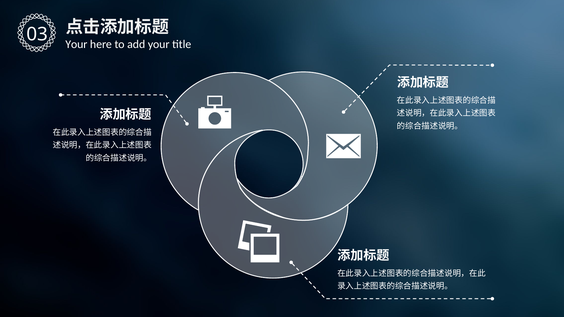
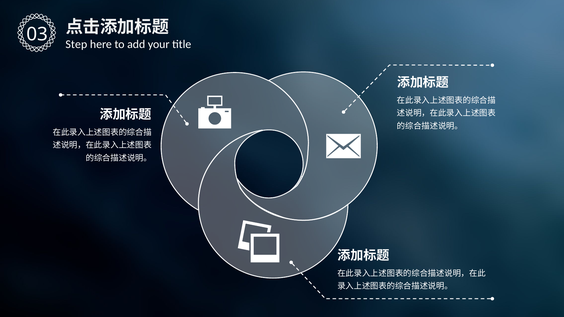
Your: Your -> Step (76, 44)
